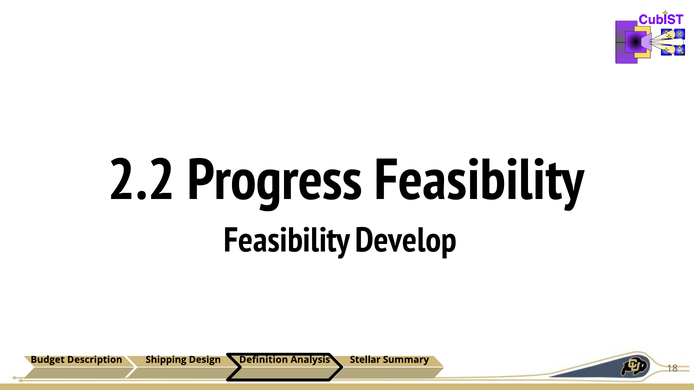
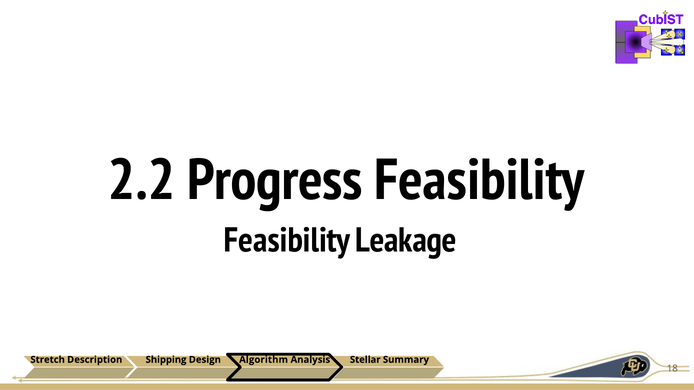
Develop: Develop -> Leakage (406, 241)
Budget: Budget -> Stretch (48, 360)
Definition: Definition -> Algorithm (264, 360)
